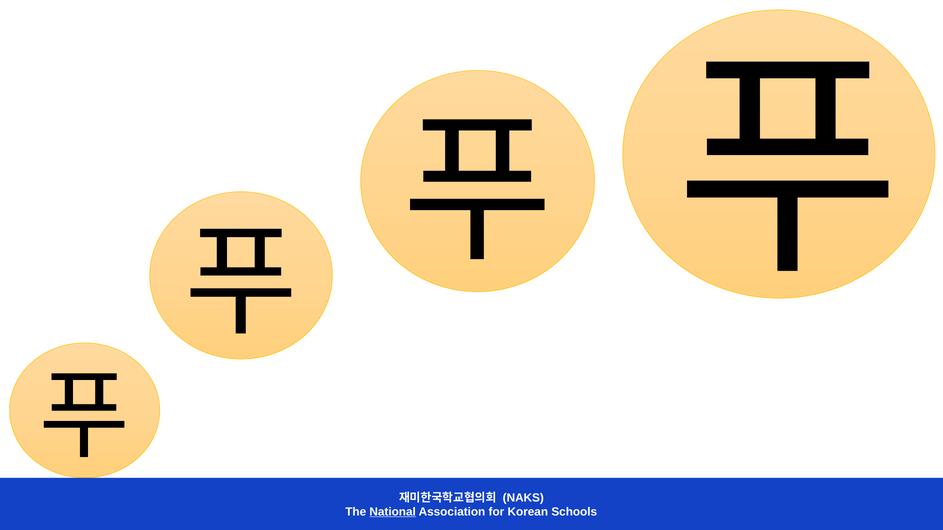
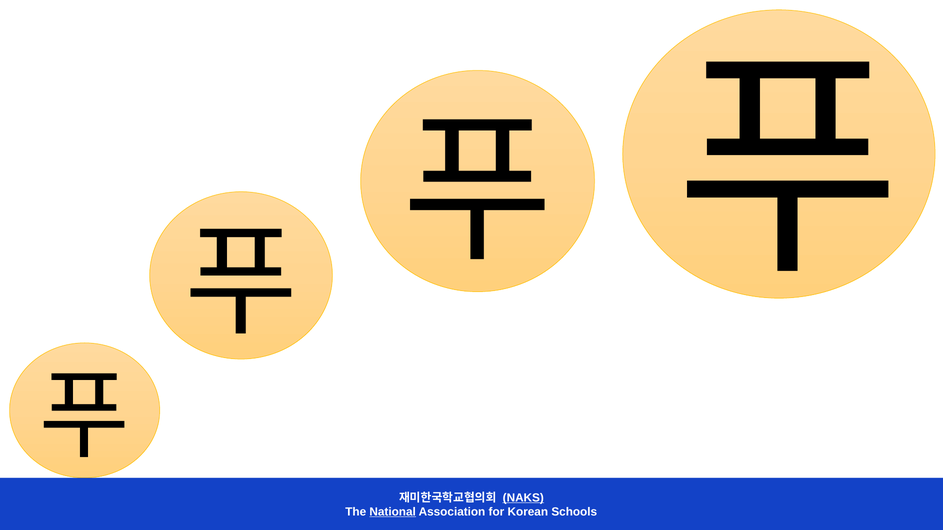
NAKS underline: none -> present (523, 498)
